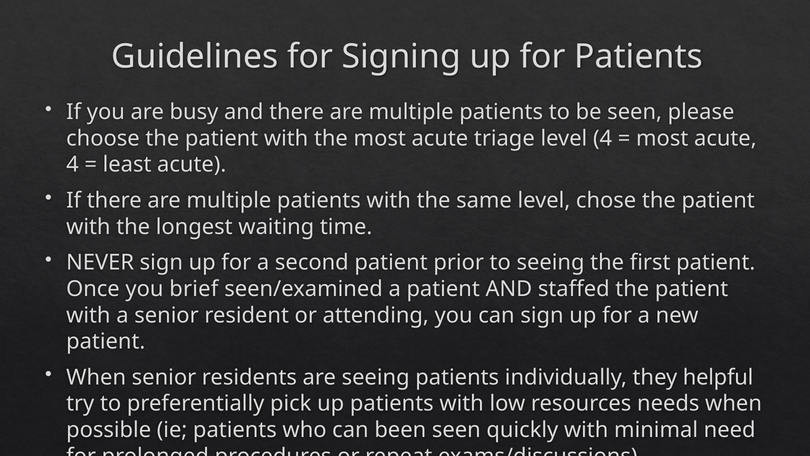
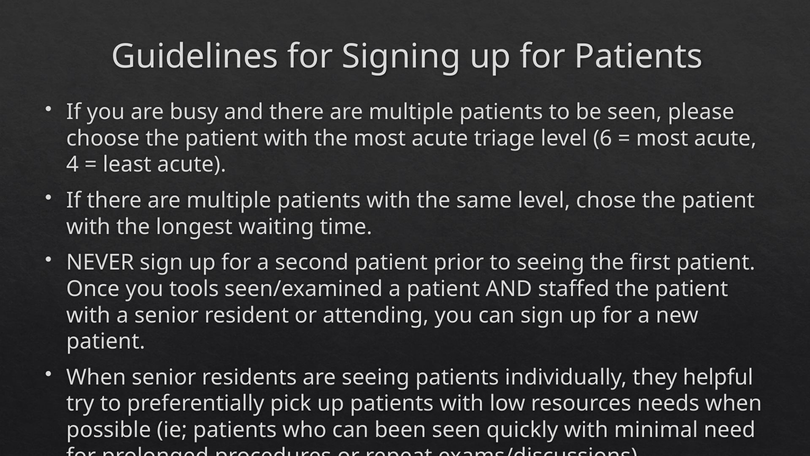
level 4: 4 -> 6 (603, 138)
brief: brief -> tools (194, 289)
